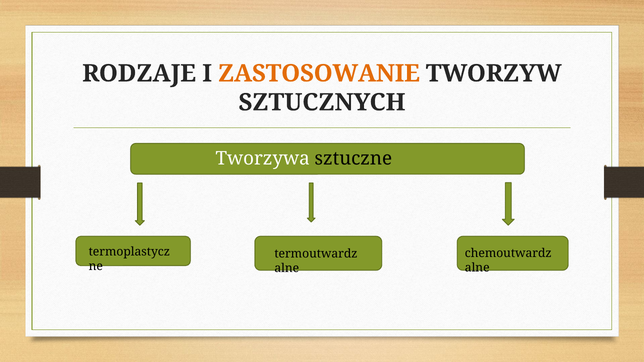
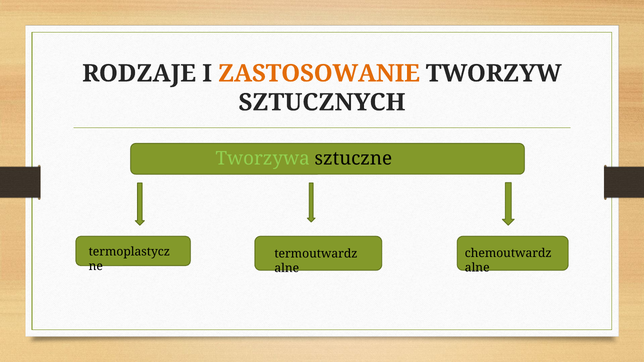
Tworzywa colour: white -> light green (263, 158)
